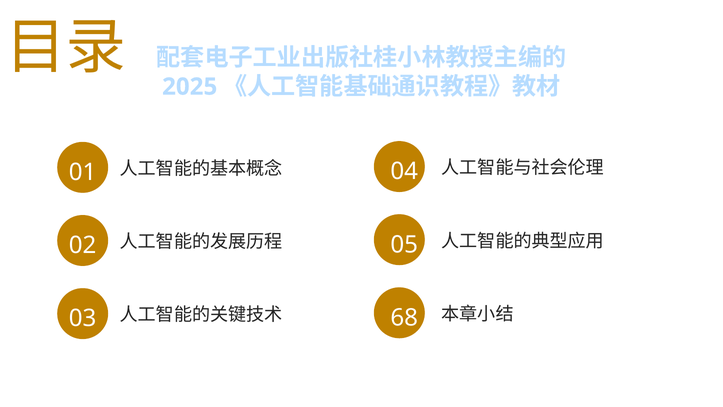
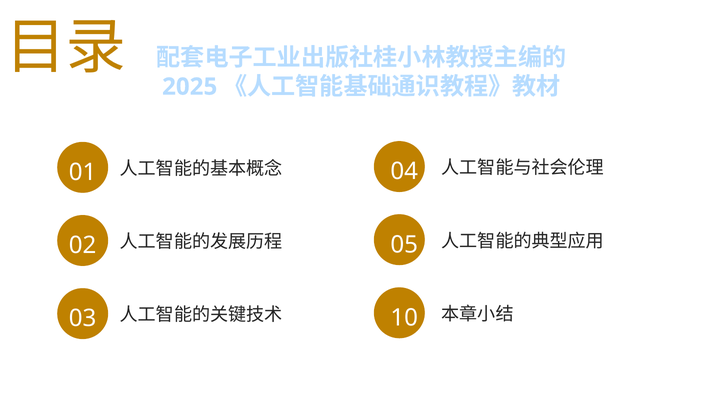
68: 68 -> 10 (404, 317)
